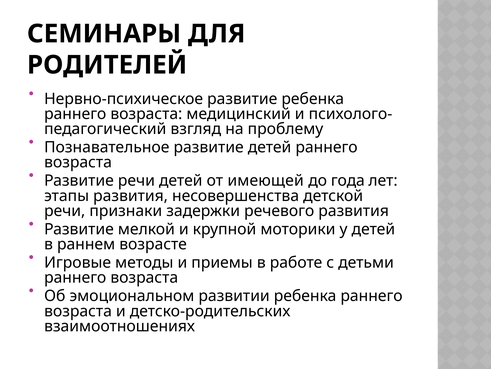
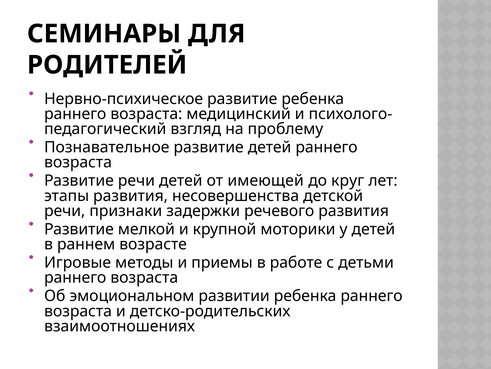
года: года -> круг (348, 180)
